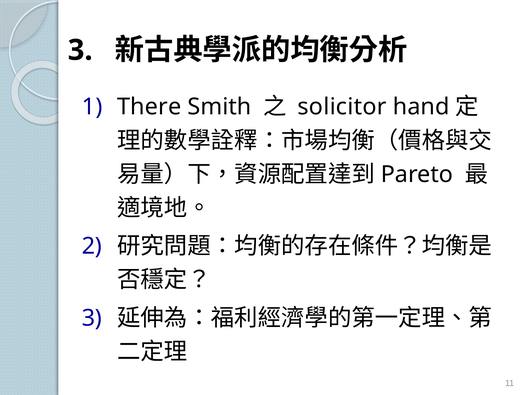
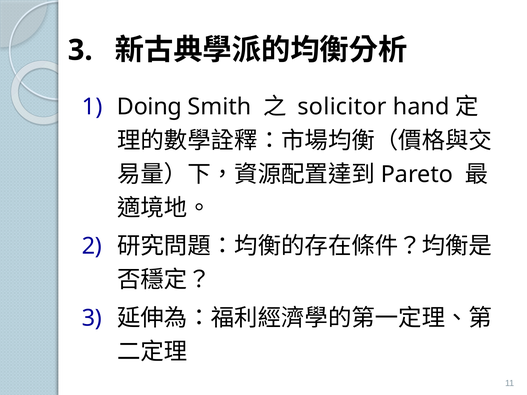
There: There -> Doing (149, 107)
